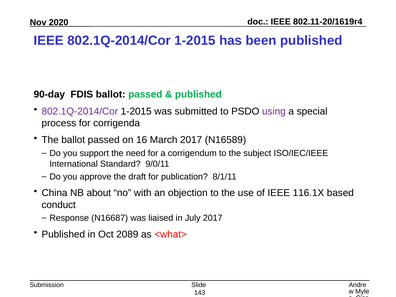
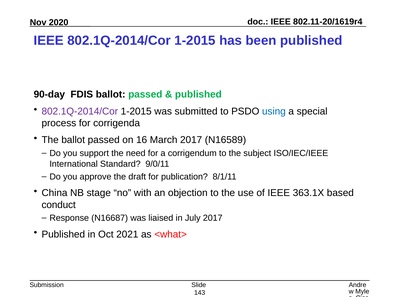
using colour: purple -> blue (274, 111)
about: about -> stage (99, 193)
116.1X: 116.1X -> 363.1X (308, 193)
2089: 2089 -> 2021 (127, 234)
